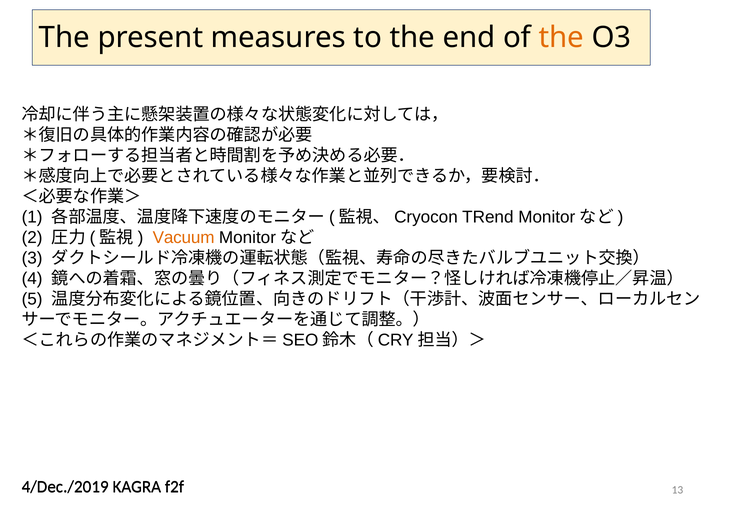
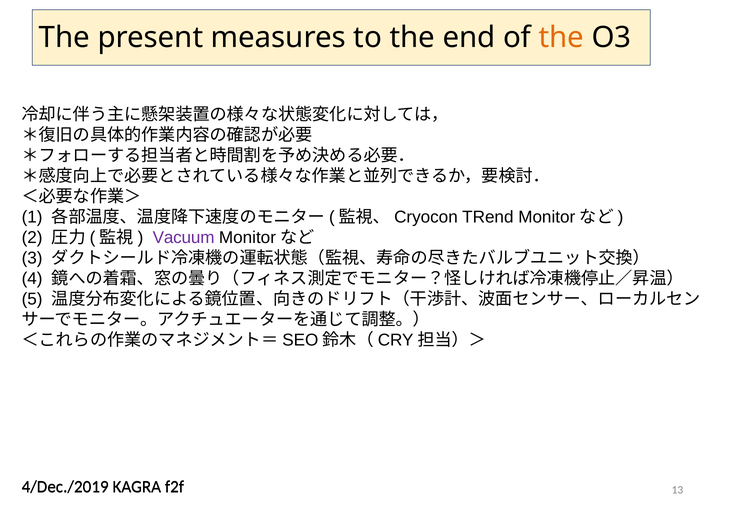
Vacuum colour: orange -> purple (184, 238)
